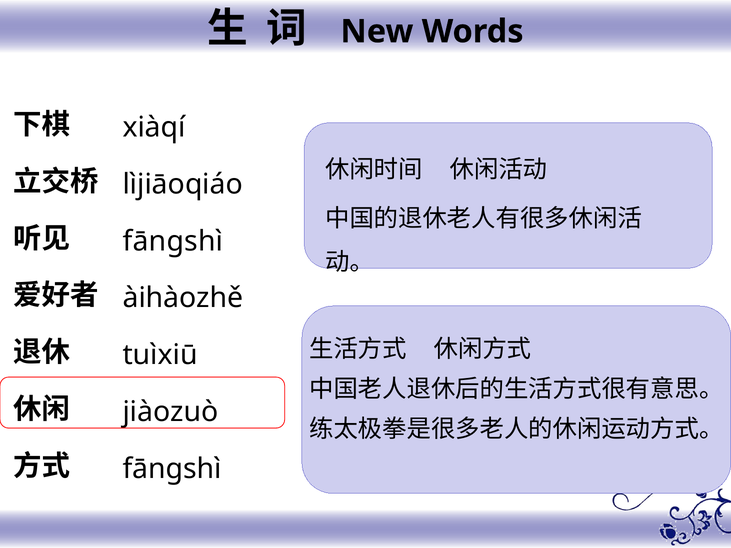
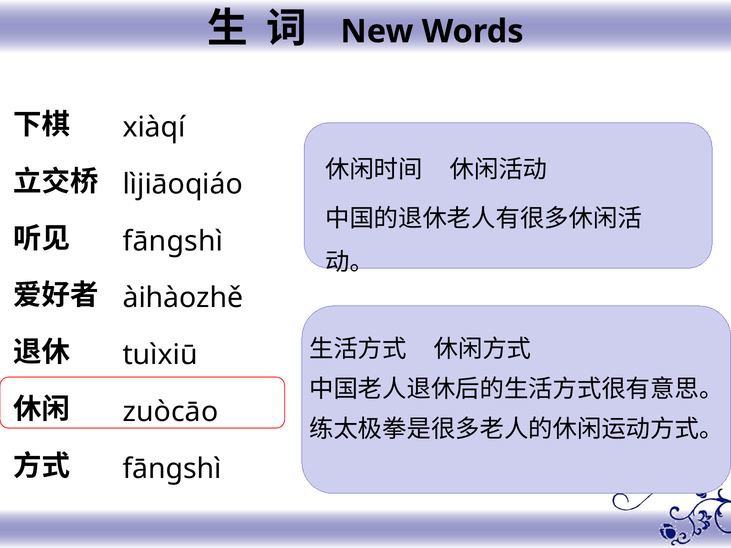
jiàozuò: jiàozuò -> zuòcāo (170, 412)
